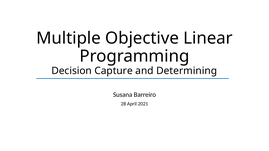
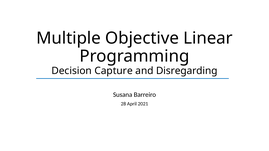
Determining: Determining -> Disregarding (187, 71)
